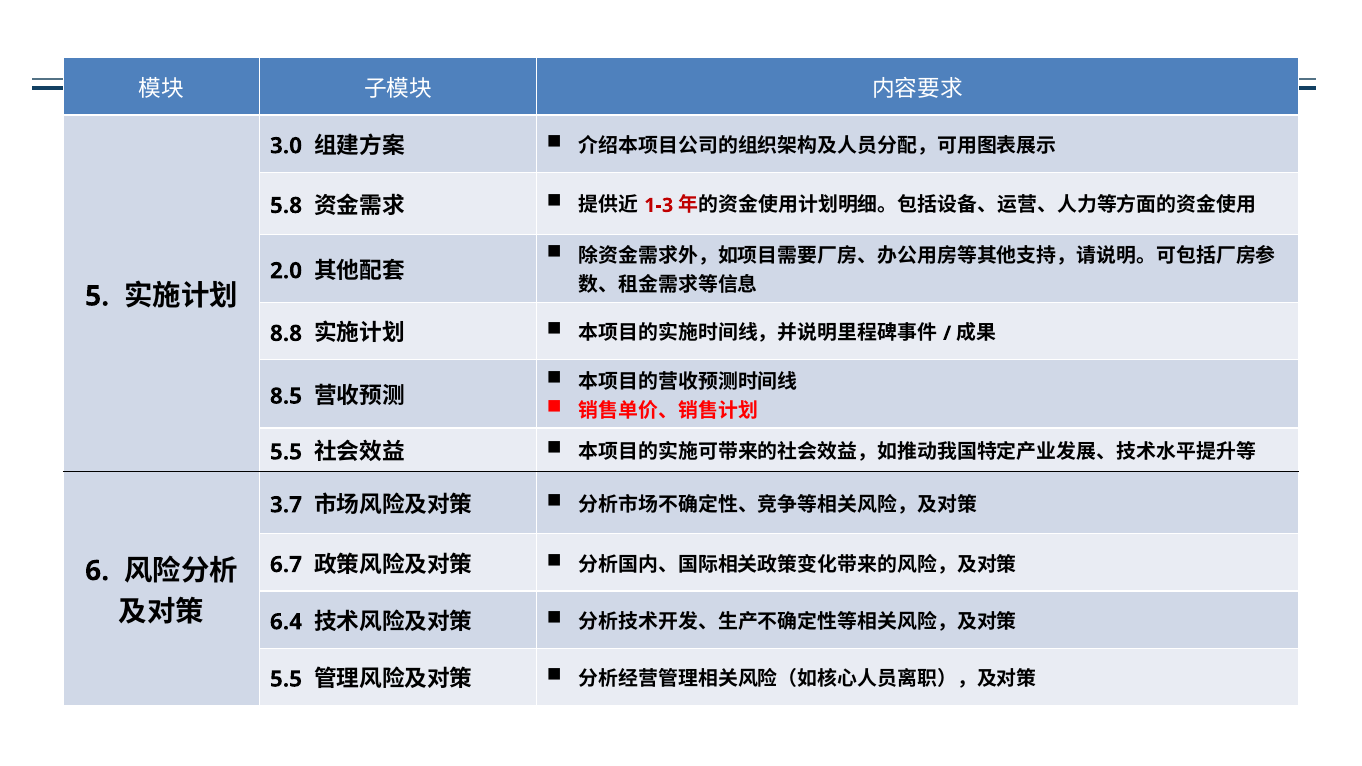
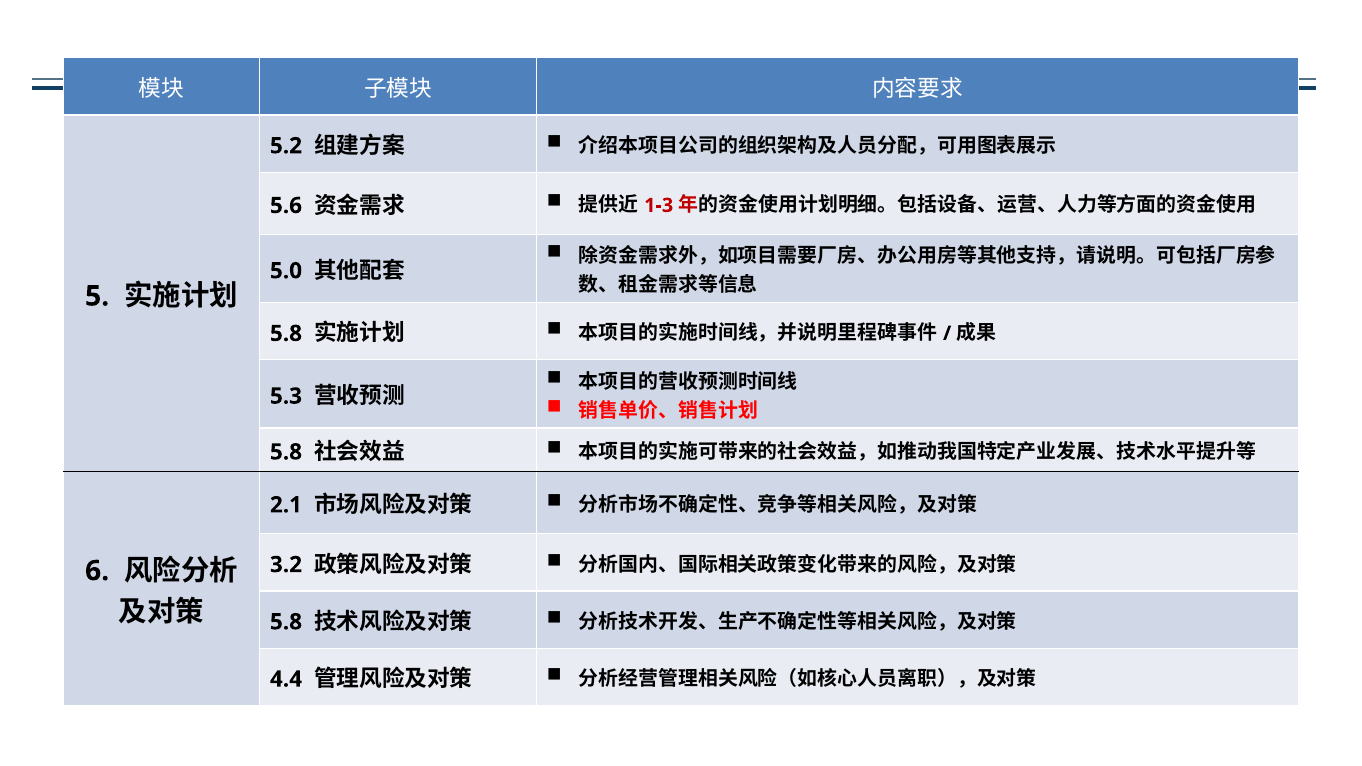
3.0: 3.0 -> 5.2 (286, 146)
5.8: 5.8 -> 5.6 (286, 206)
2.0: 2.0 -> 5.0 (286, 271)
8.8: 8.8 -> 5.8 (286, 334)
8.5: 8.5 -> 5.3 (286, 396)
5.5: 5.5 -> 5.8 (286, 452)
3.7: 3.7 -> 2.1 (286, 505)
6.7: 6.7 -> 3.2 (286, 565)
6.4: 6.4 -> 5.8 (286, 622)
5.5: 5.5 -> 4.4 (286, 679)
